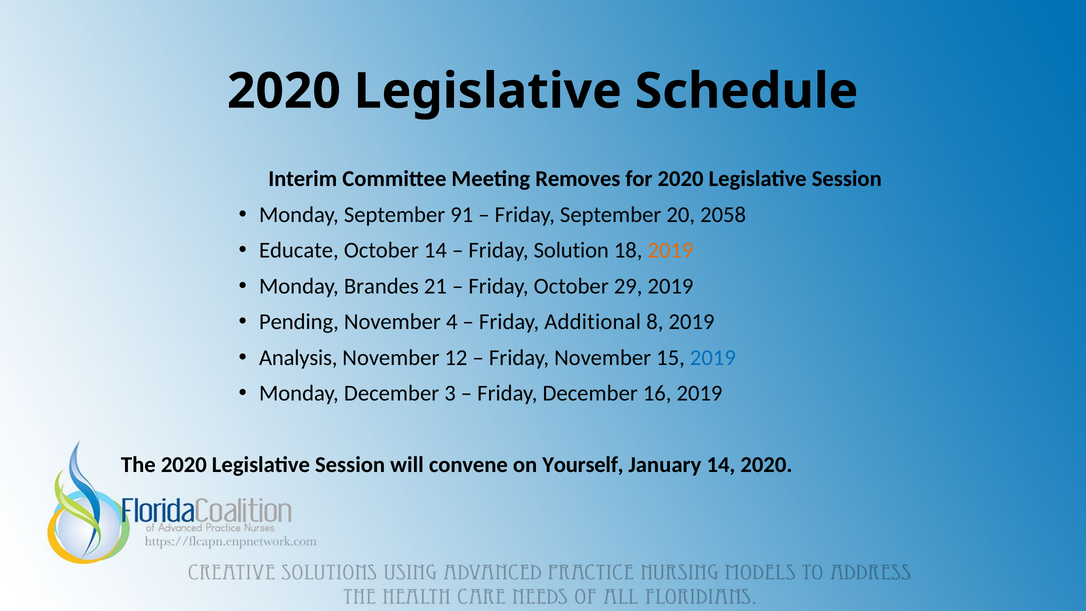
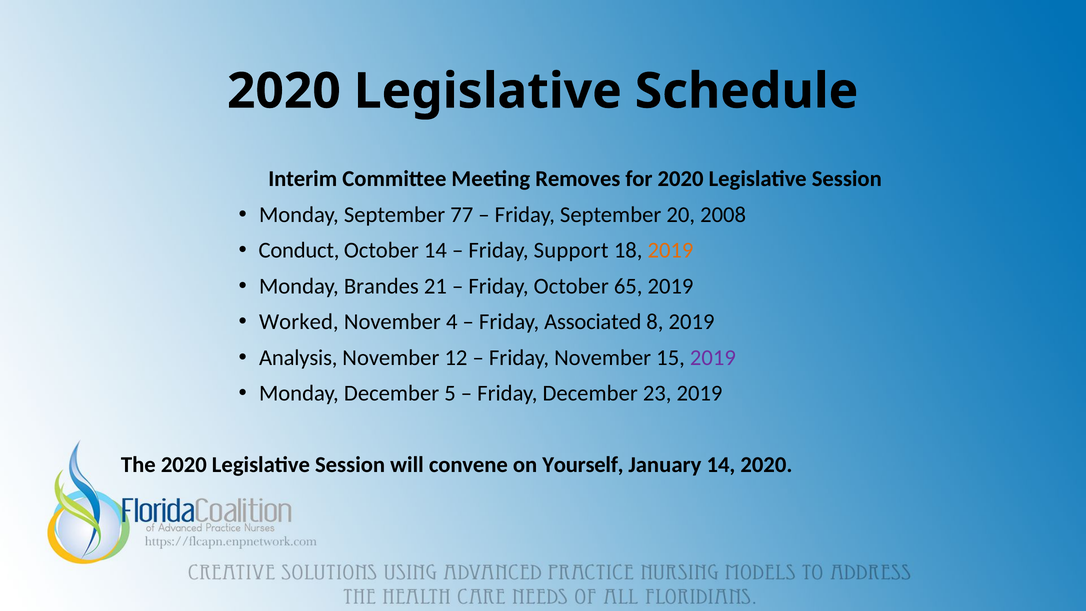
91: 91 -> 77 (462, 215)
2058: 2058 -> 2008 (723, 215)
Educate: Educate -> Conduct (299, 250)
Solution: Solution -> Support (571, 250)
29: 29 -> 65 (628, 286)
Pending: Pending -> Worked (299, 322)
Additional: Additional -> Associated (593, 322)
2019 colour: blue -> purple (713, 358)
3: 3 -> 5 (450, 393)
16: 16 -> 23 (657, 393)
